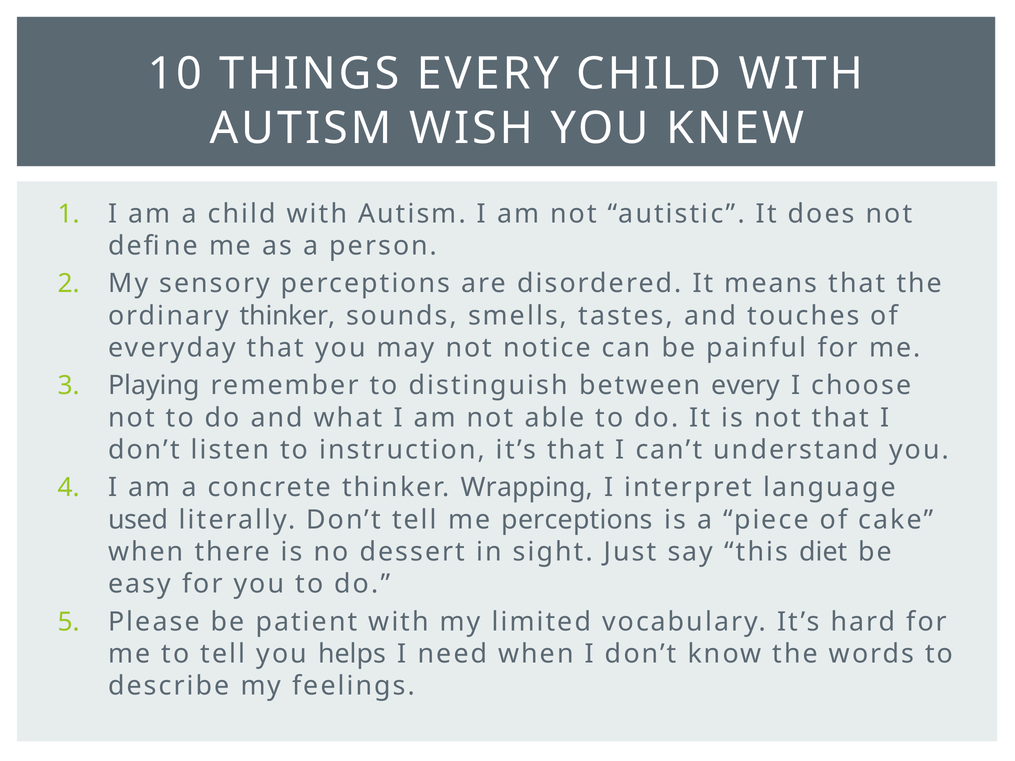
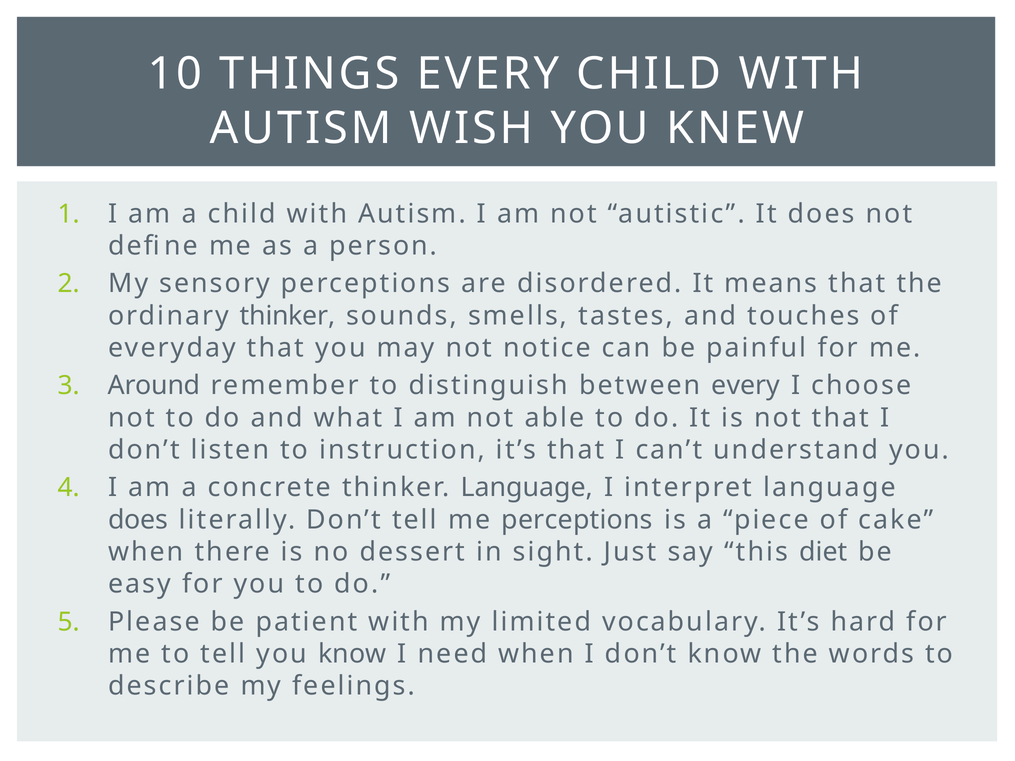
Playing: Playing -> Around (154, 386)
thinker Wrapping: Wrapping -> Language (527, 488)
used: used -> does (138, 520)
you helps: helps -> know (352, 654)
